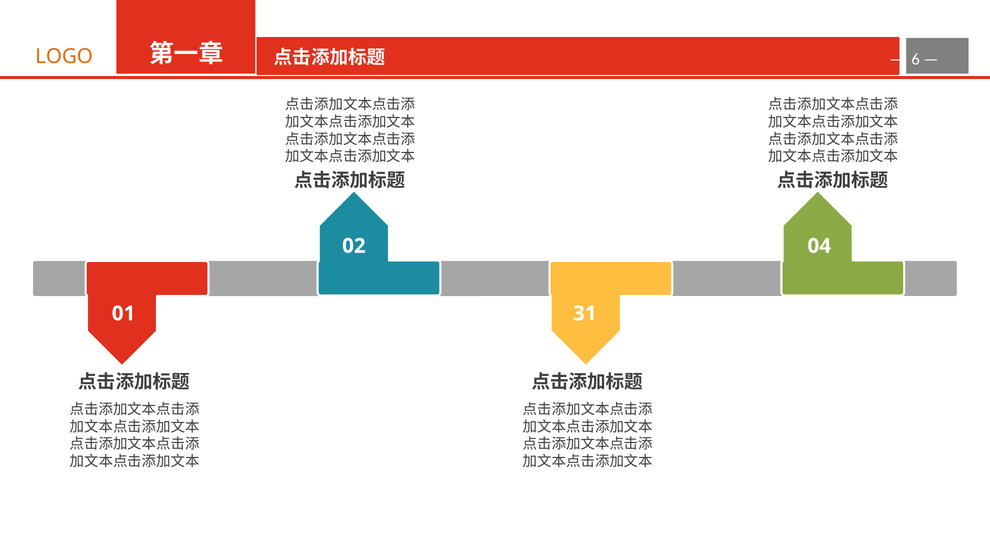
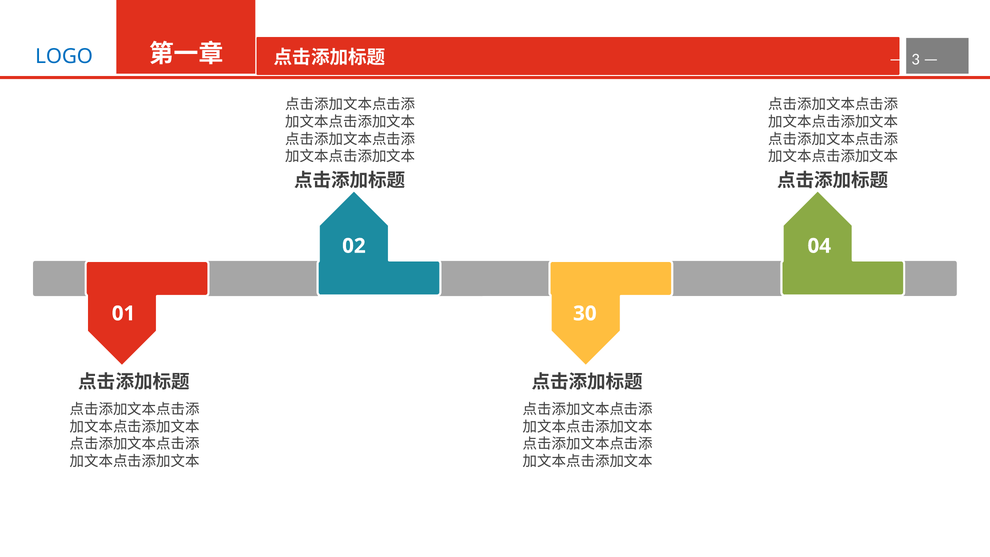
LOGO colour: orange -> blue (64, 56)
6: 6 -> 3 (916, 59)
31: 31 -> 30 (585, 313)
